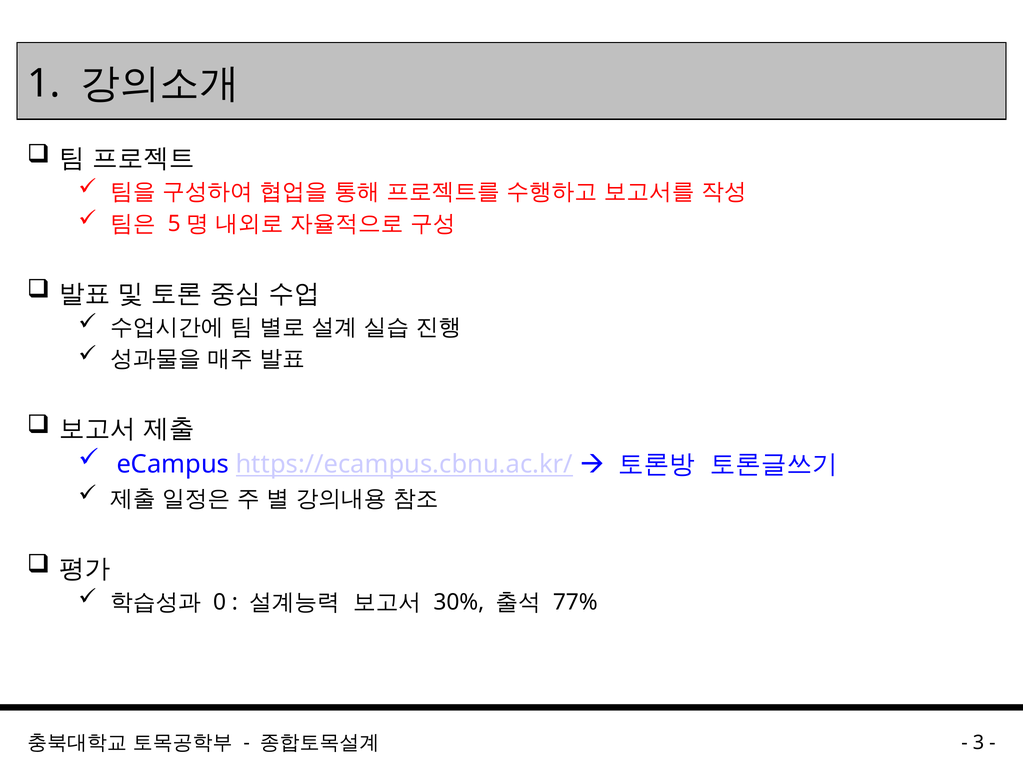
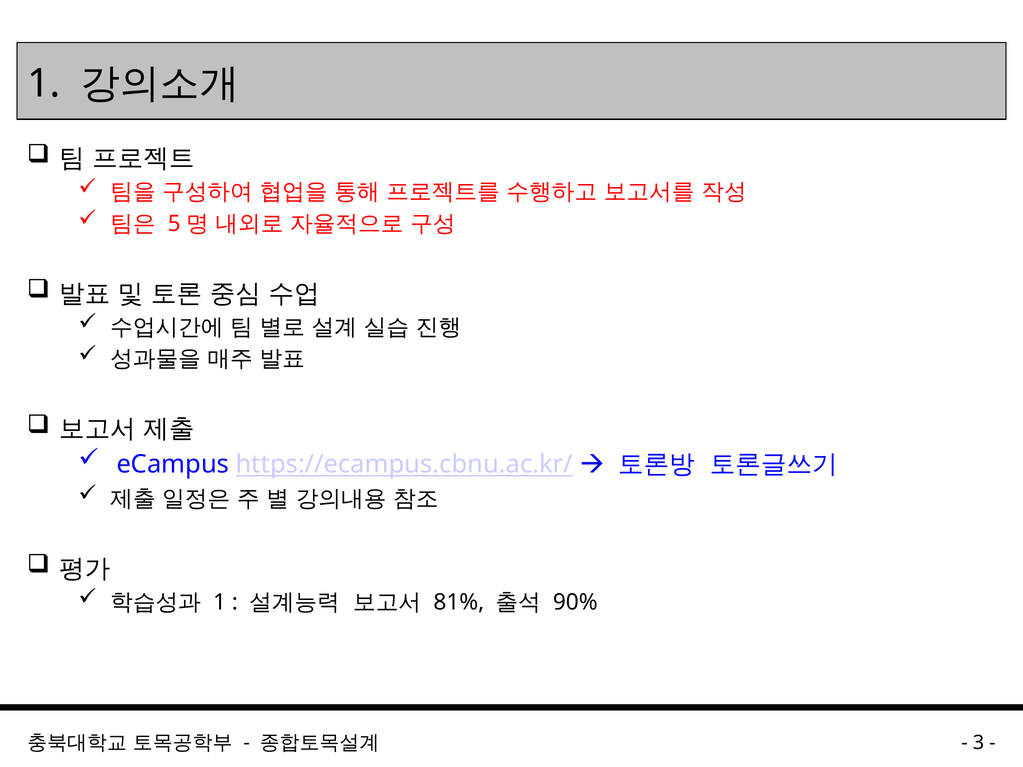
0: 0 -> 1 (220, 602)
30%: 30% -> 81% (459, 602)
77%: 77% -> 90% (575, 602)
